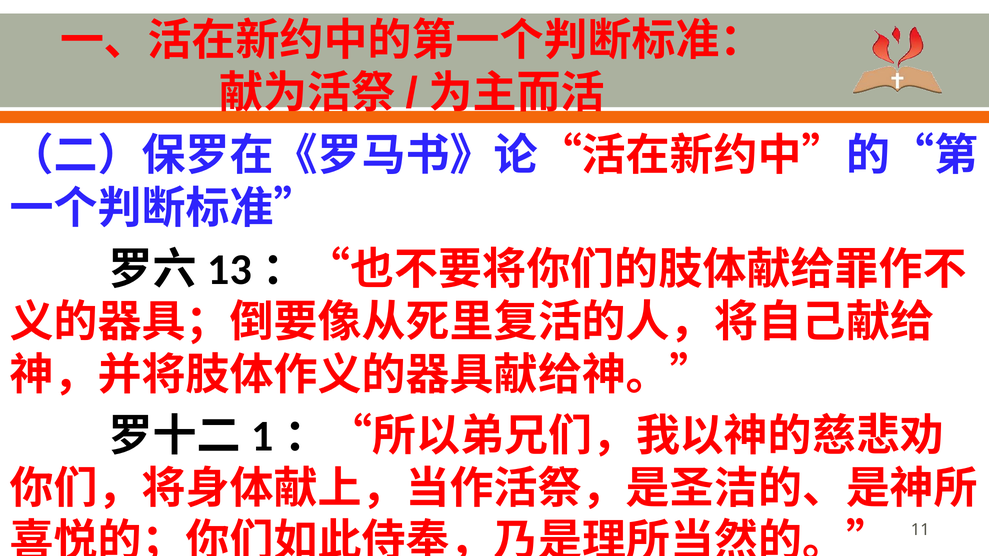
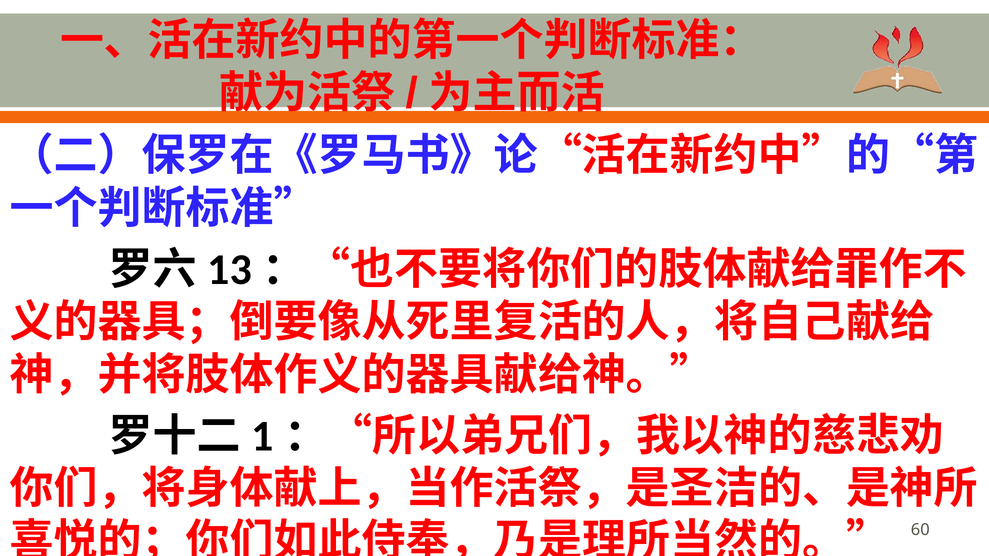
11: 11 -> 60 (920, 530)
